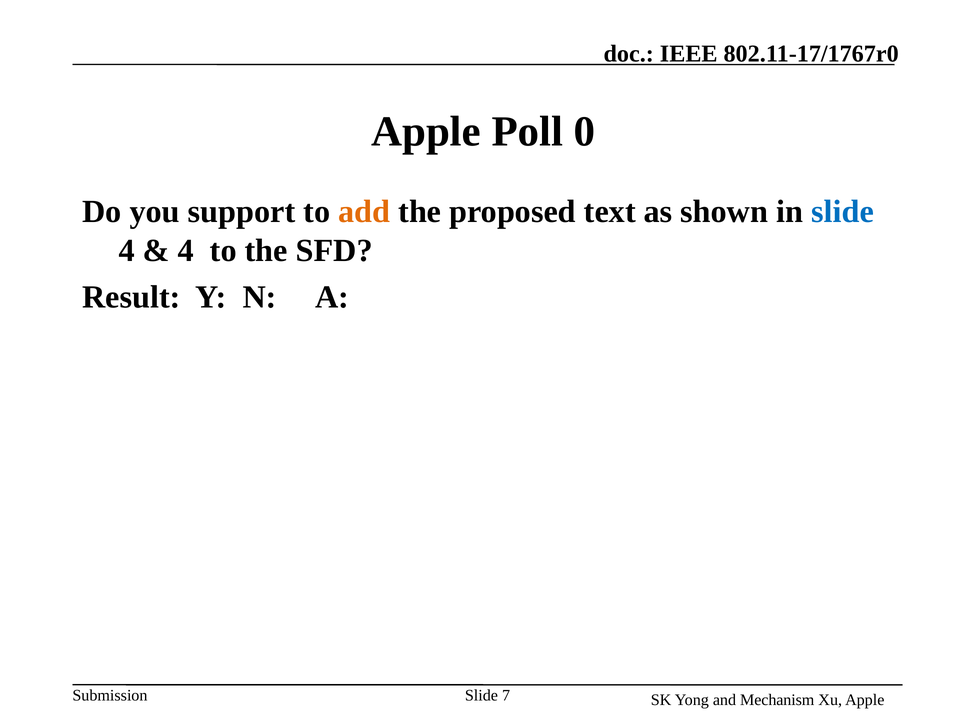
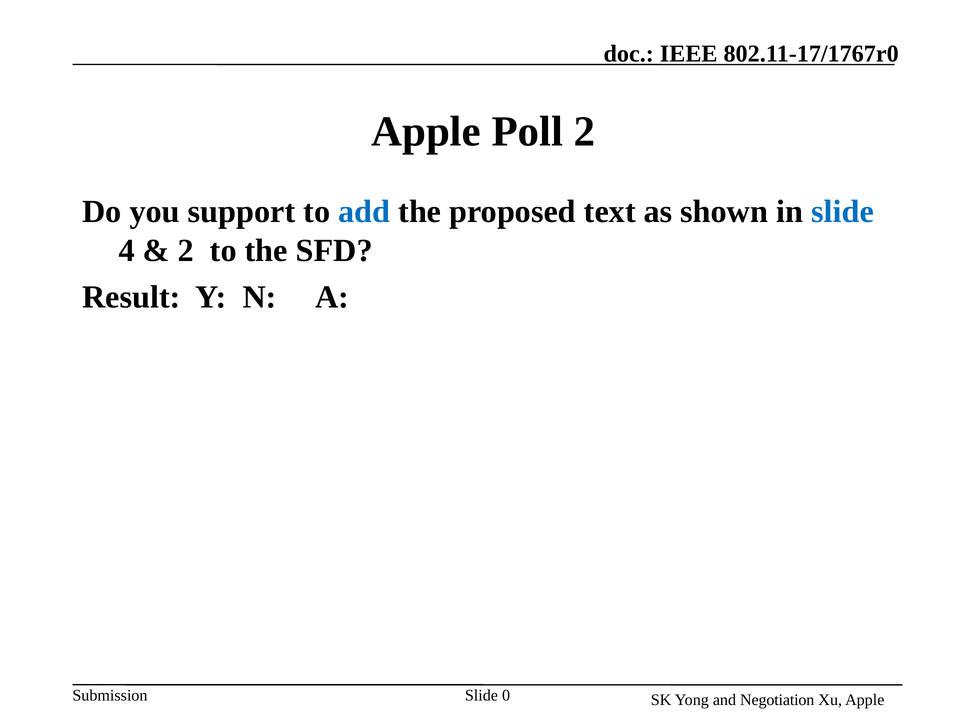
Poll 0: 0 -> 2 (585, 132)
add colour: orange -> blue (364, 212)
4: 4 -> 2 (186, 250)
7: 7 -> 0 (506, 696)
Mechanism: Mechanism -> Negotiation (777, 700)
